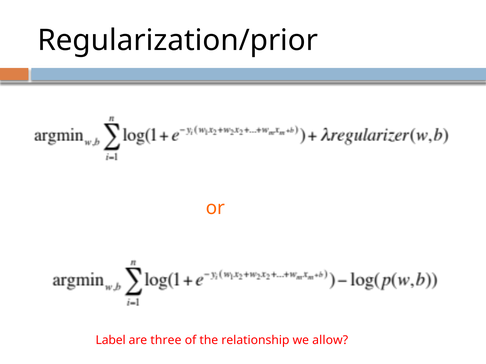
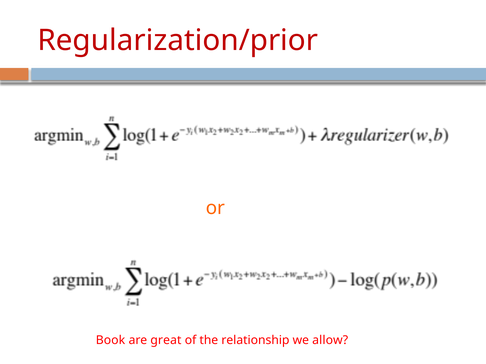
Regularization/prior colour: black -> red (178, 41)
Label: Label -> Book (110, 341)
three: three -> great (166, 341)
